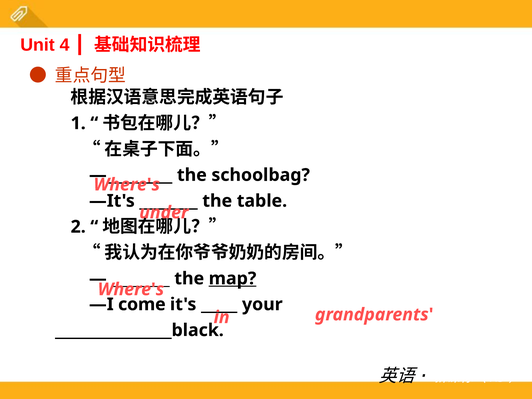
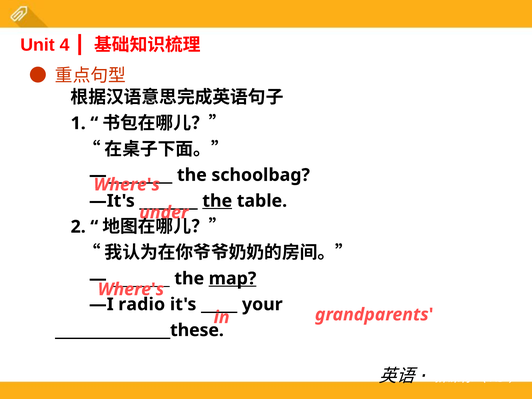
the underline: none -> present (217, 201)
come: come -> radio (142, 304)
________________black: ________________black -> ________________these (139, 330)
